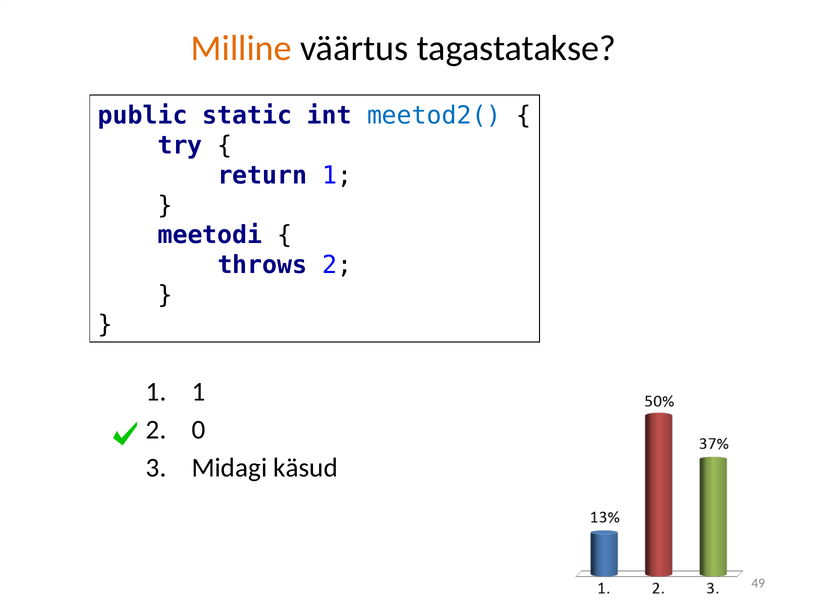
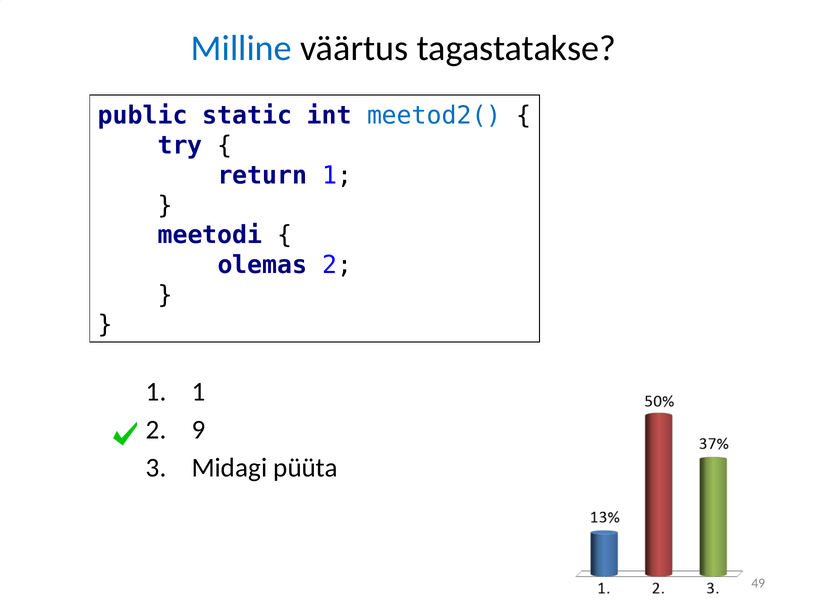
Milline colour: orange -> blue (241, 49)
throws: throws -> olemas (262, 265)
0: 0 -> 9 (199, 430)
käsud: käsud -> püüta (306, 468)
